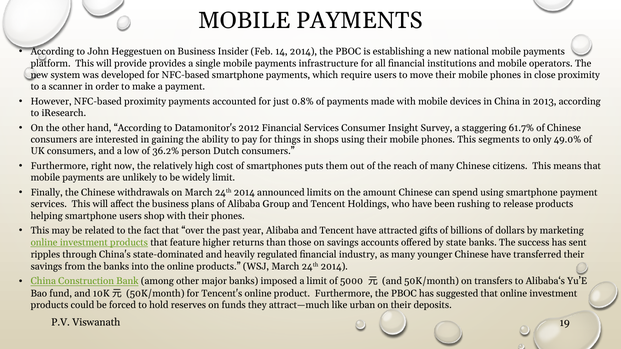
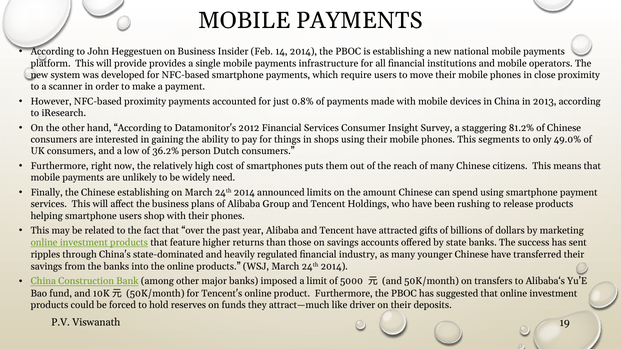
61.7%: 61.7% -> 81.2% (521, 128)
widely limit: limit -> need (224, 178)
Chinese withdrawals: withdrawals -> establishing (143, 193)
urban: urban -> driver (362, 305)
